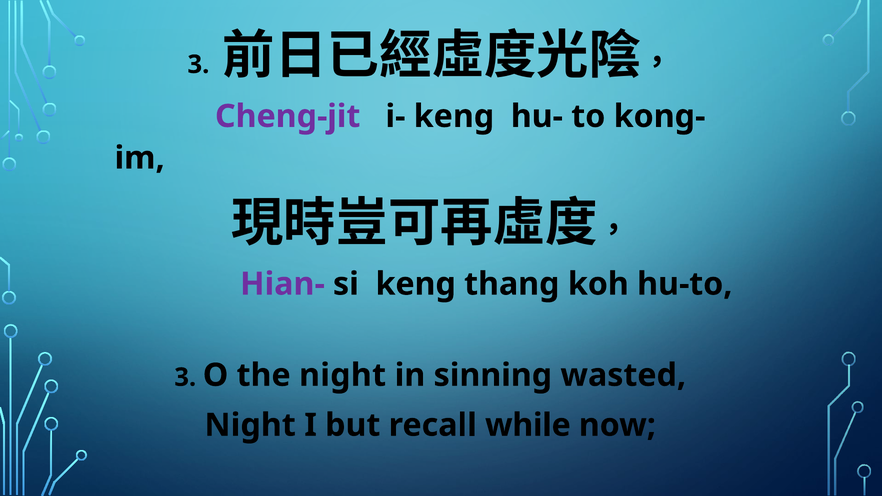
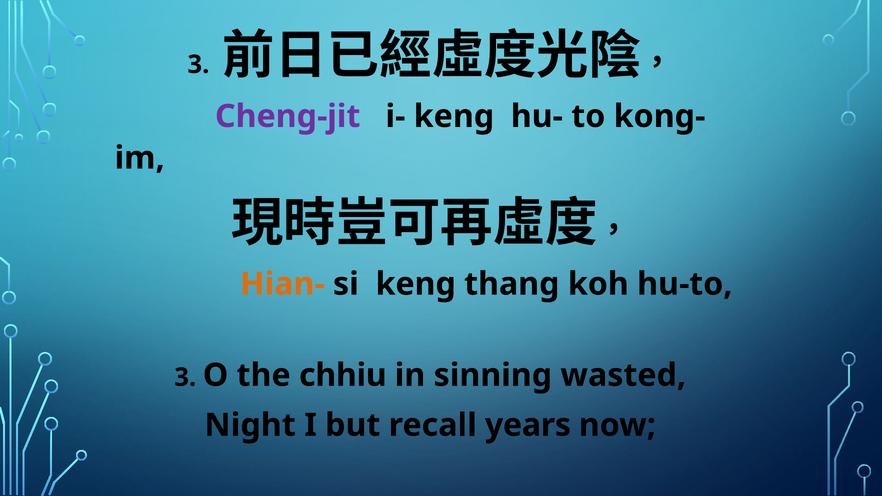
Hian- colour: purple -> orange (282, 284)
the night: night -> chhiu (343, 375)
while: while -> years (528, 425)
